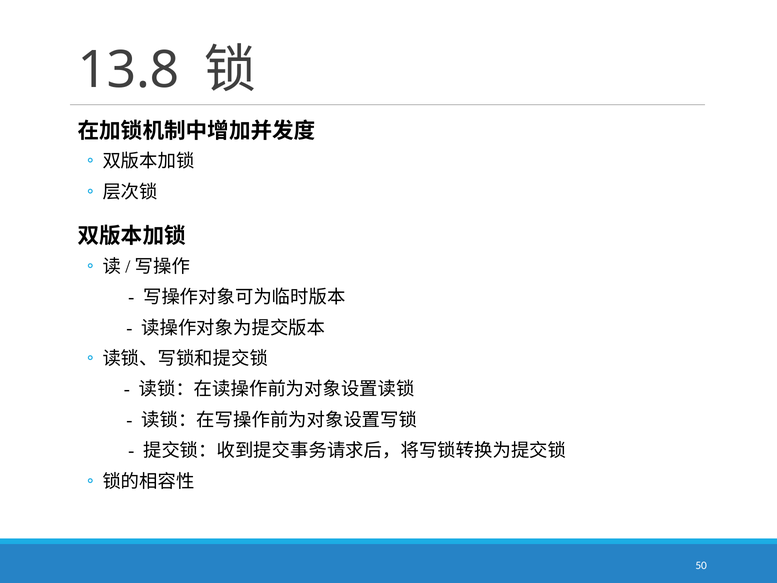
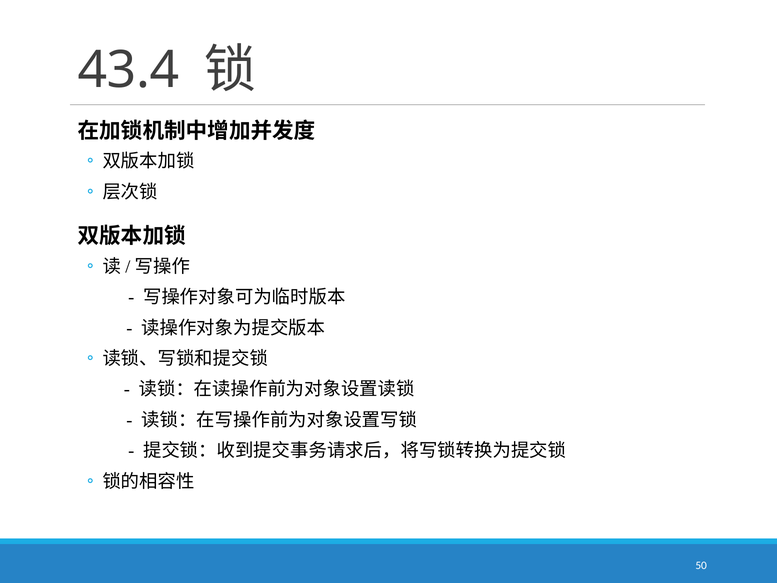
13.8: 13.8 -> 43.4 (128, 70)
